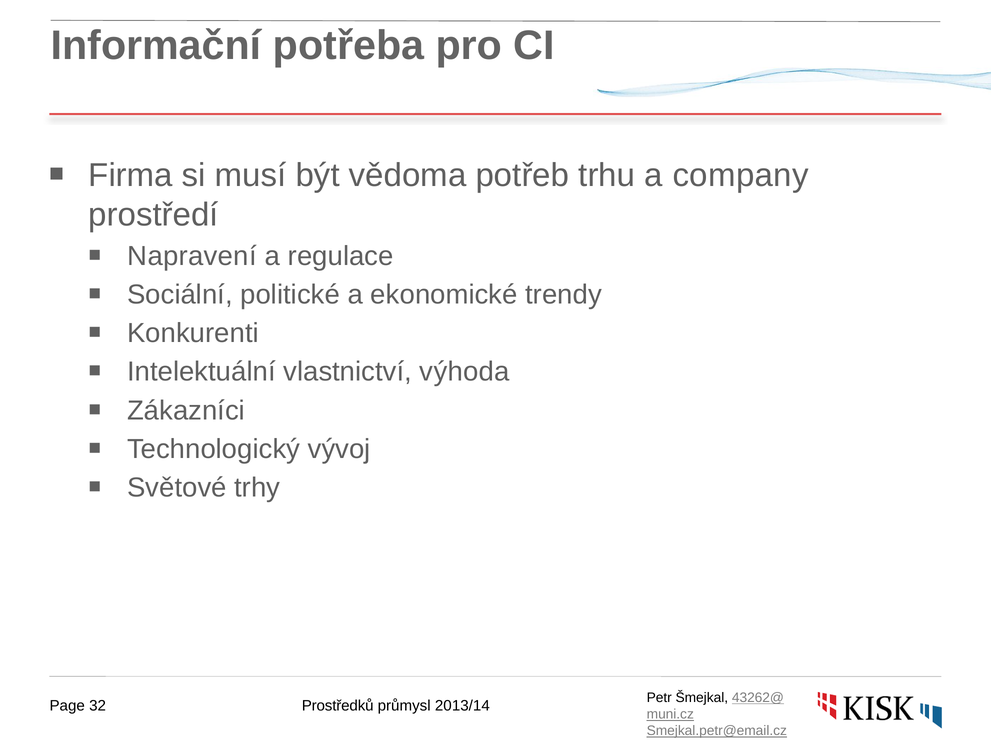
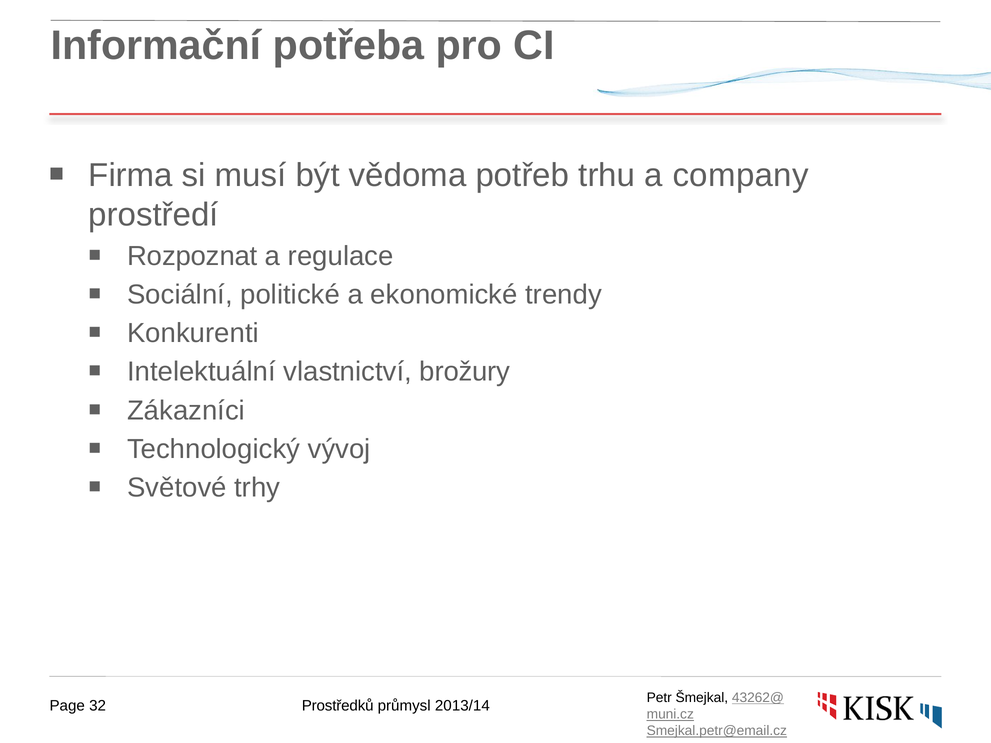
Napravení: Napravení -> Rozpoznat (192, 256)
výhoda: výhoda -> brožury (465, 372)
